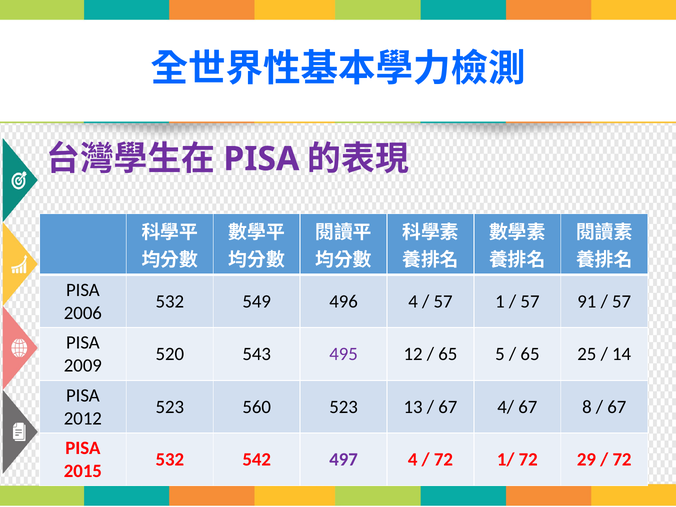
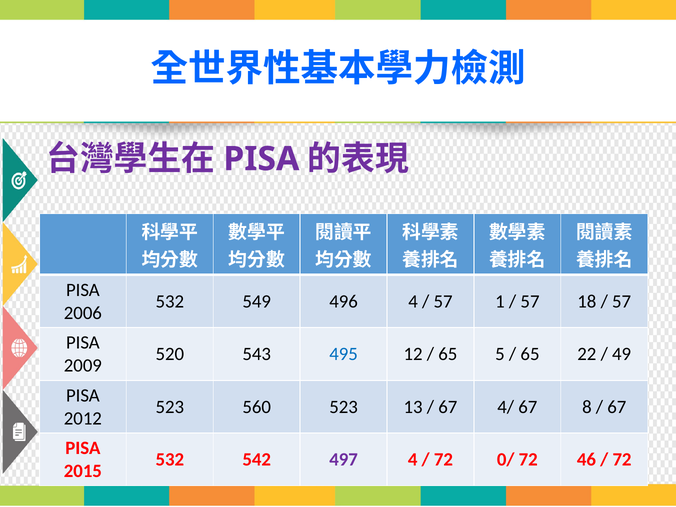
91: 91 -> 18 (587, 301)
495 colour: purple -> blue (344, 354)
25: 25 -> 22 (587, 354)
14: 14 -> 49 (622, 354)
1/: 1/ -> 0/ (506, 460)
29: 29 -> 46 (586, 460)
